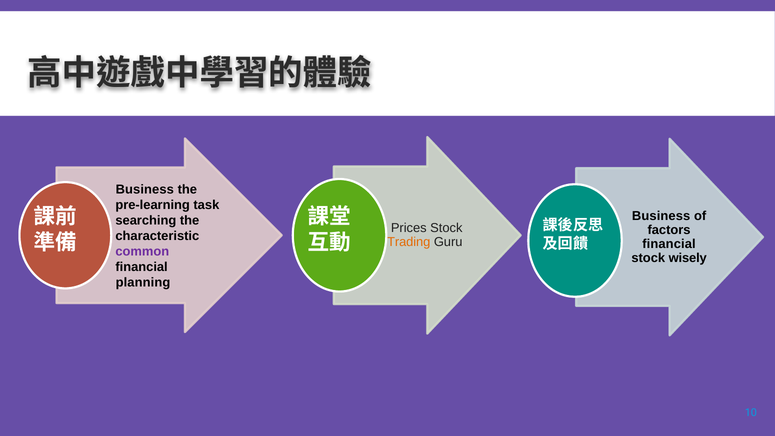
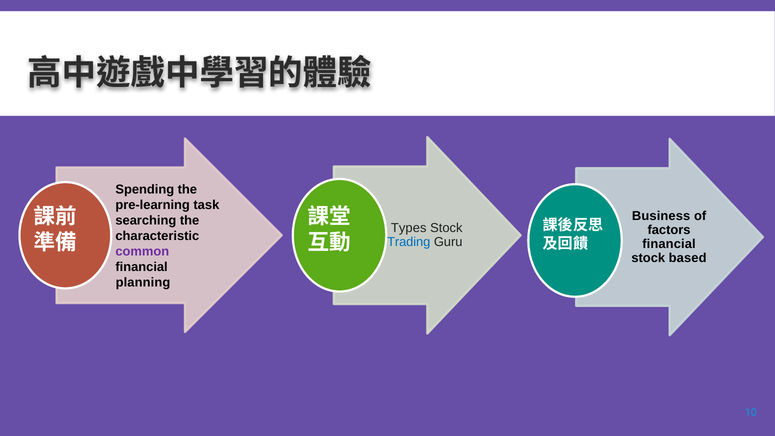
Business: Business -> Spending (145, 190)
Prices: Prices -> Types (409, 228)
Trading colour: orange -> blue (409, 242)
wisely: wisely -> based (688, 258)
